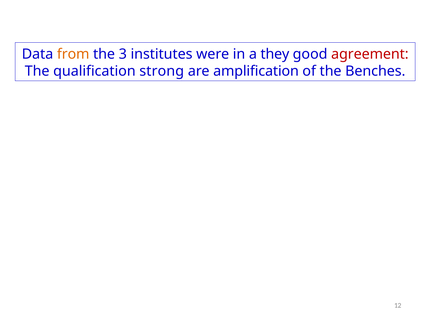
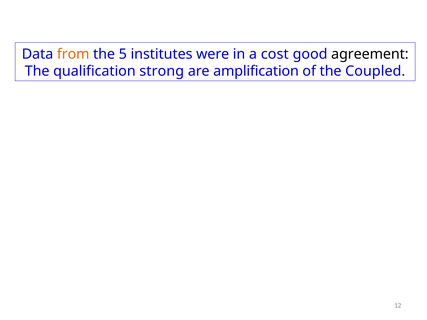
3: 3 -> 5 (123, 54)
they: they -> cost (275, 54)
agreement colour: red -> black (370, 54)
Benches: Benches -> Coupled (375, 71)
